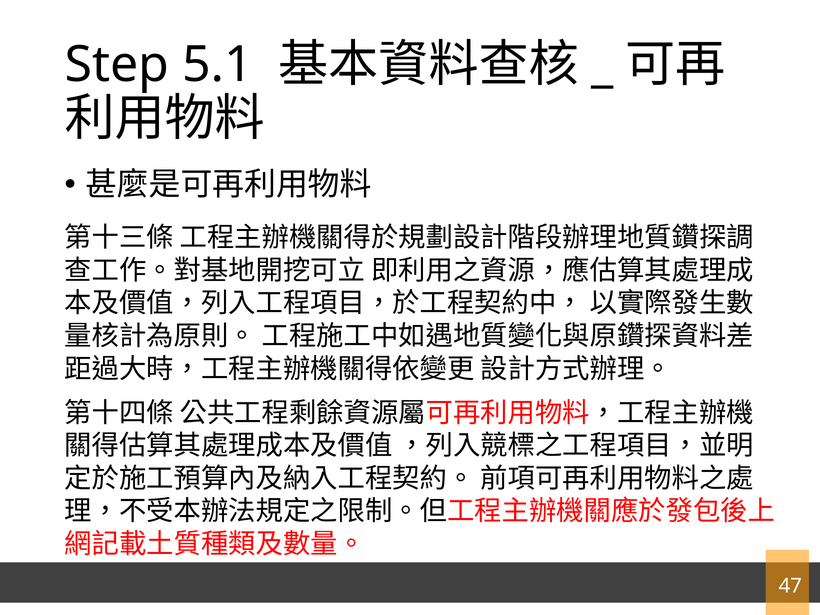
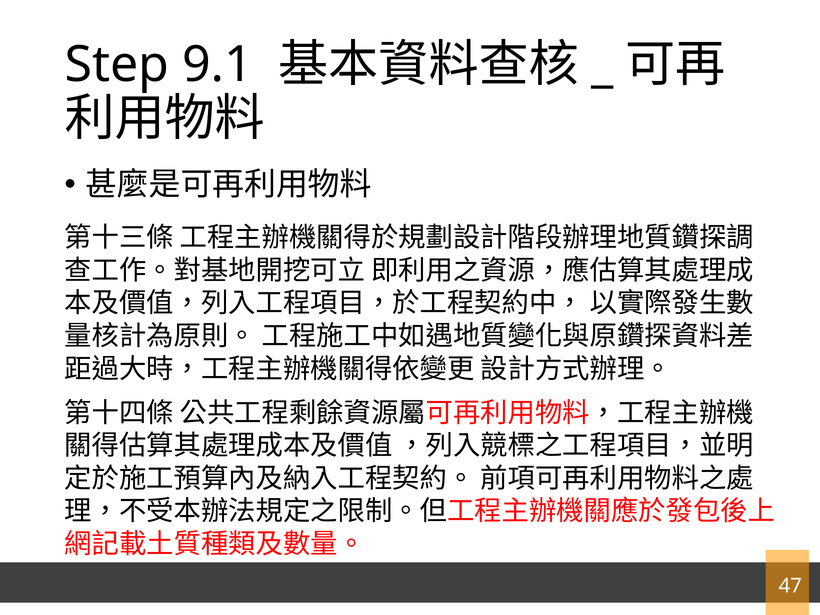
5.1: 5.1 -> 9.1 (218, 65)
